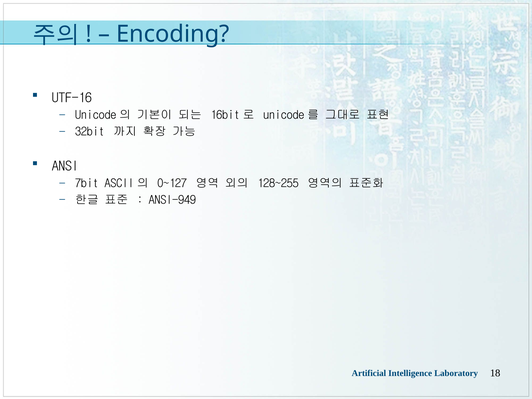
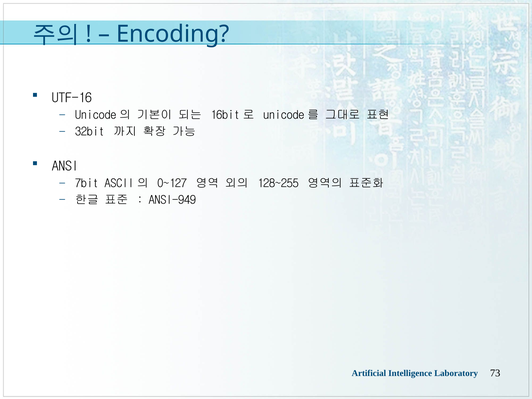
18: 18 -> 73 (495, 373)
